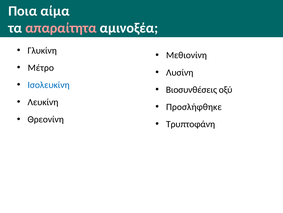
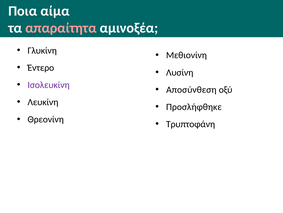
Μέτρο: Μέτρο -> Έντερο (41, 68)
Ισολευκίνη colour: blue -> purple (49, 85)
Βιοσυνθέσεις: Βιοσυνθέσεις -> Αποσύνθεση (191, 89)
